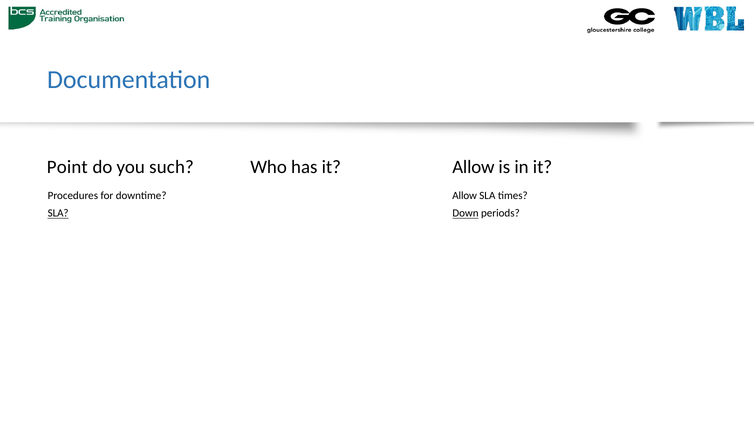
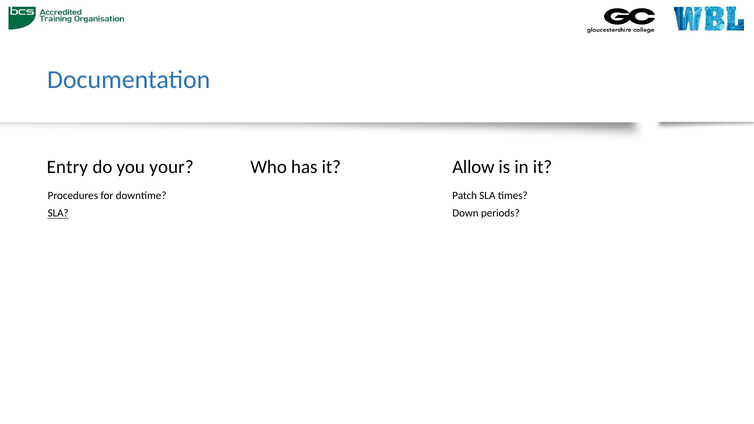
Point: Point -> Entry (67, 167)
such: such -> your (172, 167)
Allow: Allow -> Patch (465, 196)
Down underline: present -> none (465, 213)
